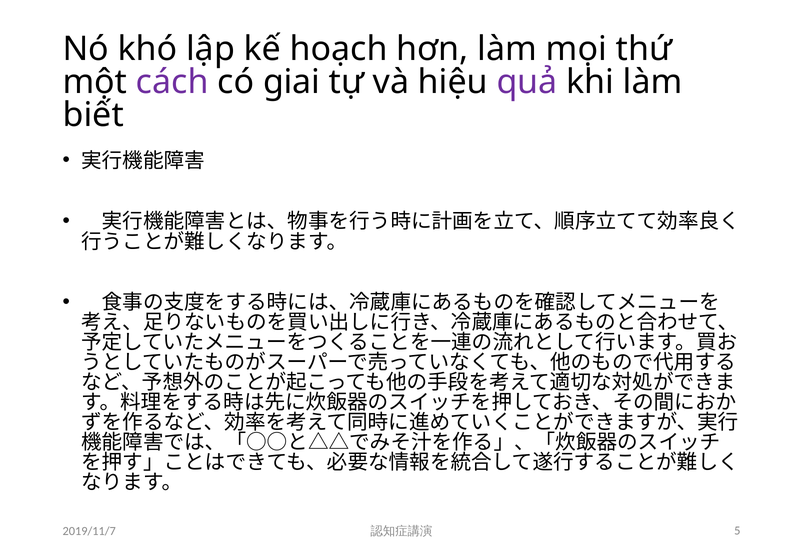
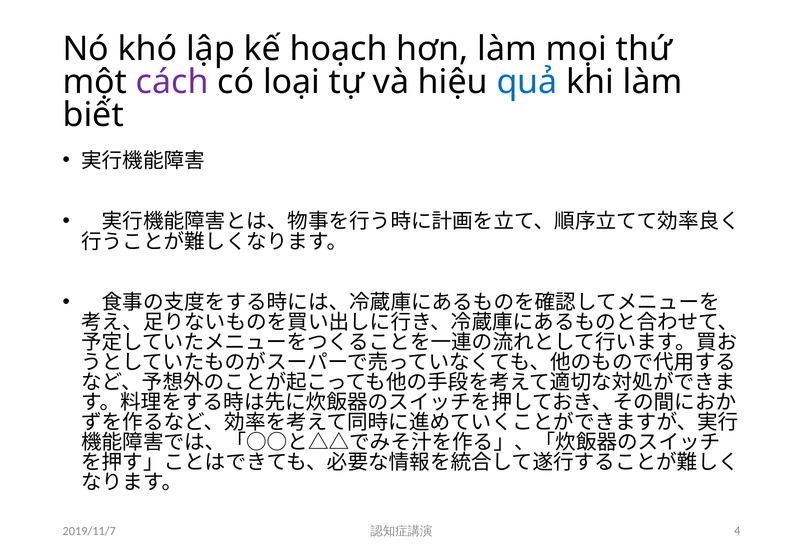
giai: giai -> loại (292, 82)
quả colour: purple -> blue (527, 82)
5: 5 -> 4 (737, 531)
